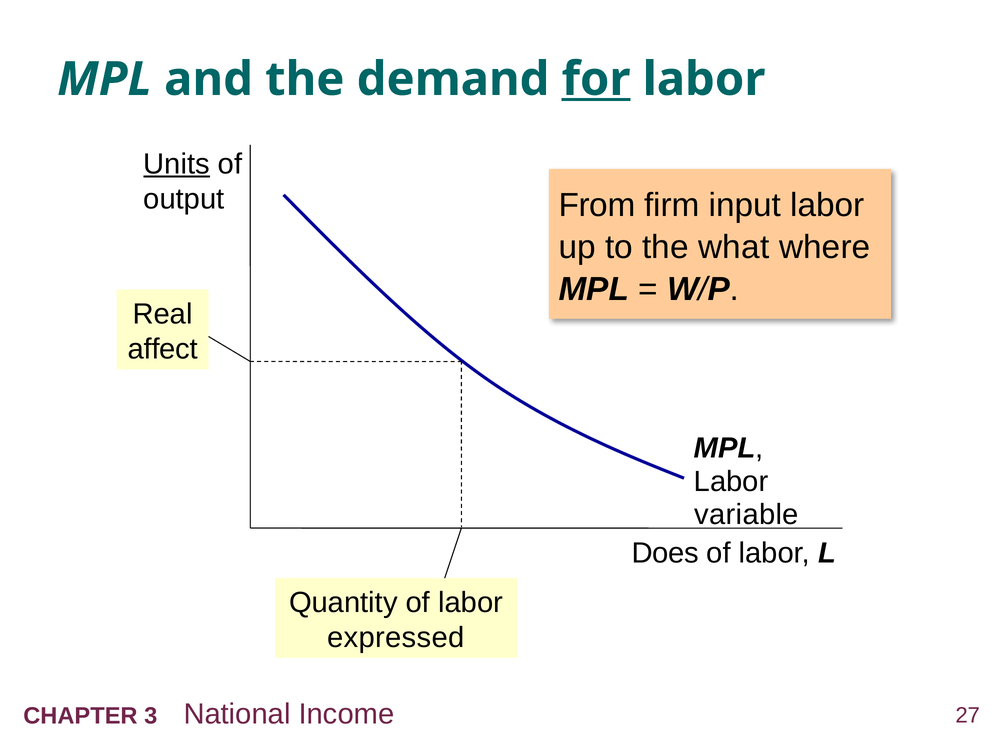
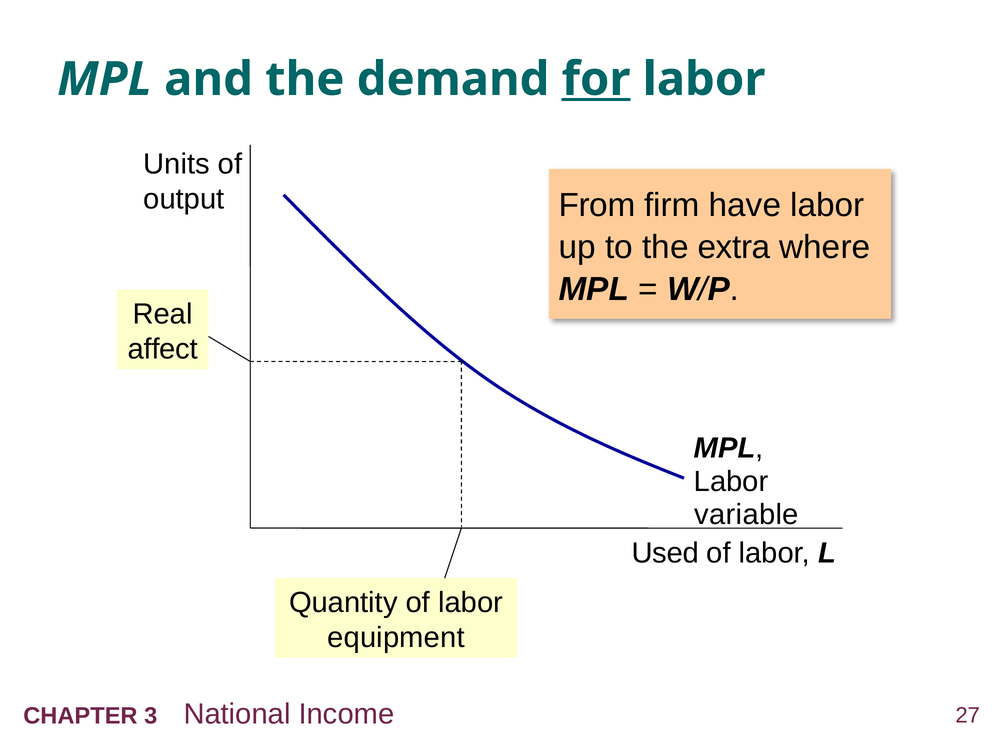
Units underline: present -> none (177, 164)
input: input -> have (745, 205)
what: what -> extra (734, 247)
Does: Does -> Used (665, 554)
expressed: expressed -> equipment (396, 638)
